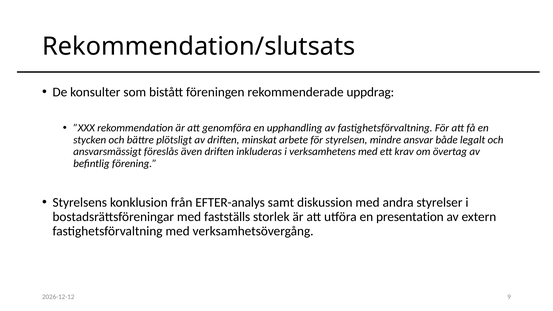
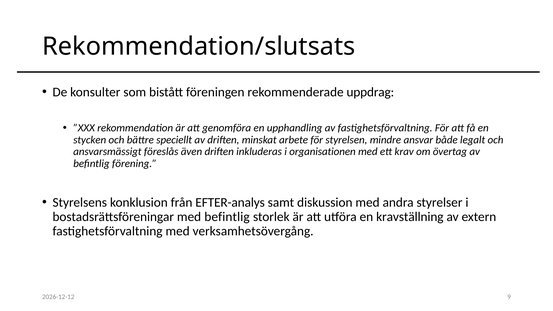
plötsligt: plötsligt -> speciellt (174, 140)
verksamhetens: verksamhetens -> organisationen (322, 152)
med fastställs: fastställs -> befintlig (227, 217)
presentation: presentation -> kravställning (410, 217)
